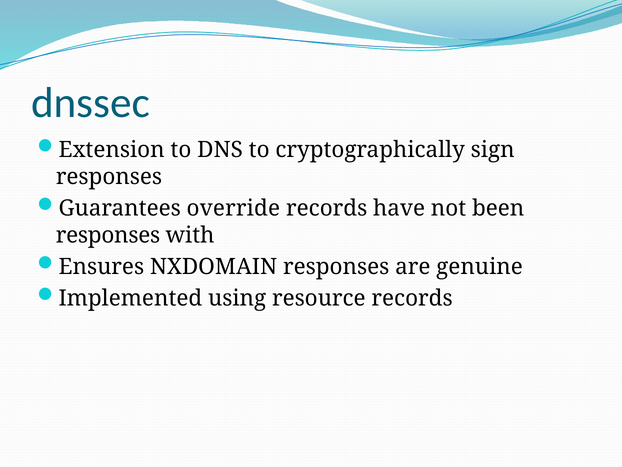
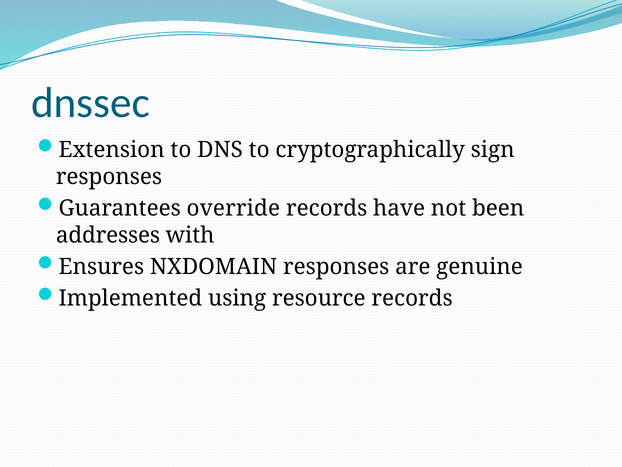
responses: responses -> addresses (108, 235)
